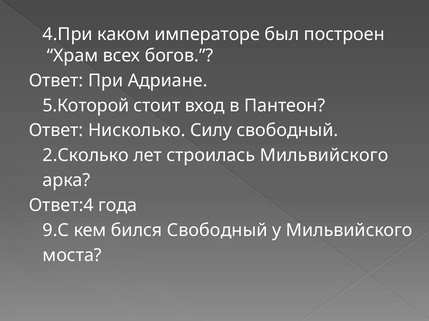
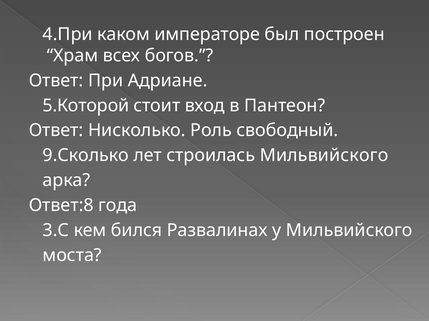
Силу: Силу -> Роль (211, 131)
2.Сколько: 2.Сколько -> 9.Сколько (86, 156)
Ответ:4: Ответ:4 -> Ответ:8 (61, 206)
9.С: 9.С -> 3.С (56, 231)
бился Свободный: Свободный -> Развалинах (217, 231)
